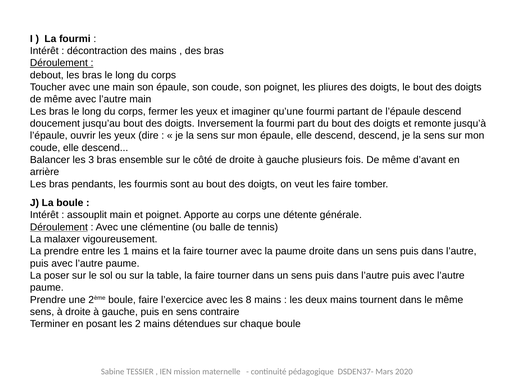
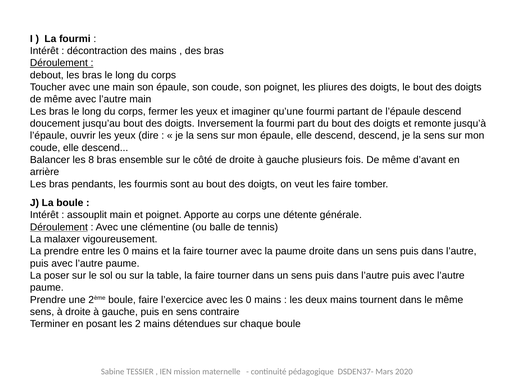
3: 3 -> 8 (91, 160)
entre les 1: 1 -> 0 (126, 251)
avec les 8: 8 -> 0 (249, 300)
